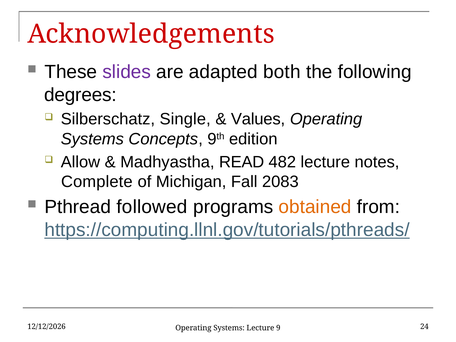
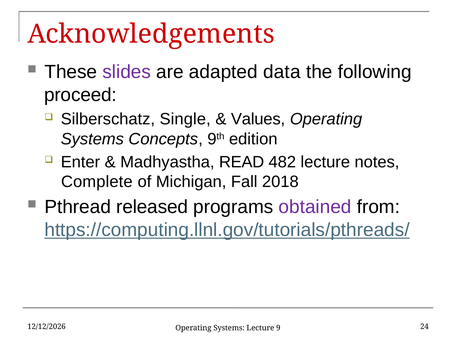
both: both -> data (282, 72)
degrees: degrees -> proceed (80, 95)
Allow: Allow -> Enter (80, 162)
2083: 2083 -> 2018 (280, 182)
followed: followed -> released (152, 207)
obtained colour: orange -> purple (315, 207)
